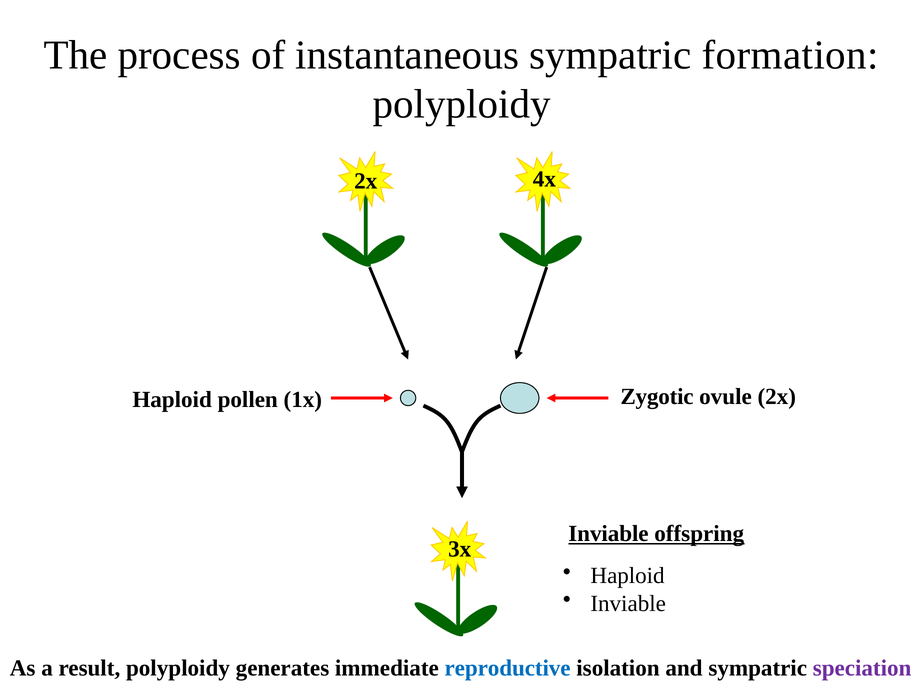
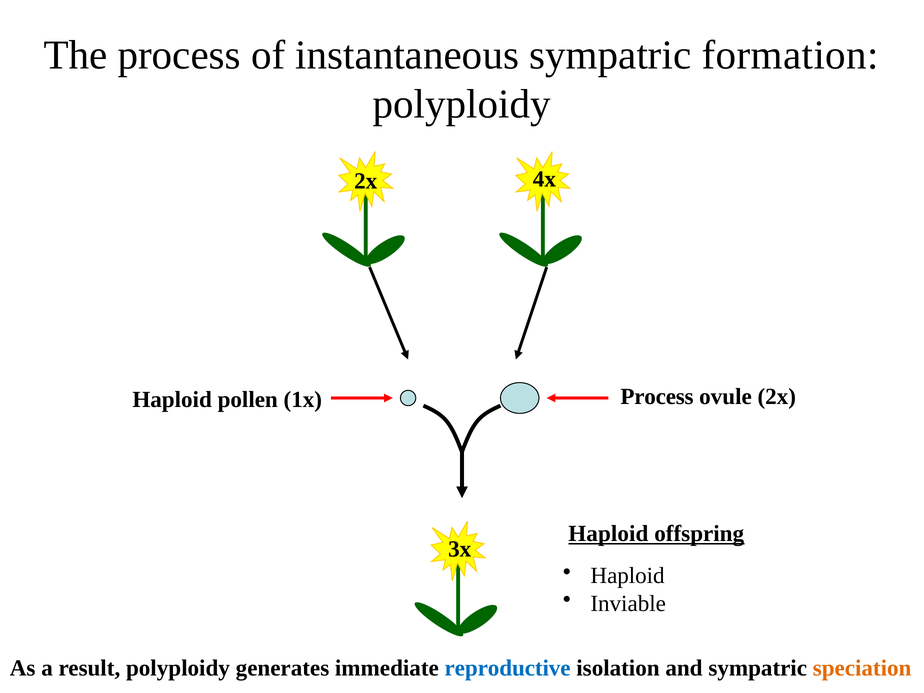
1x Zygotic: Zygotic -> Process (657, 397)
Inviable: Inviable -> Haploid (608, 533)
speciation colour: purple -> orange (862, 668)
